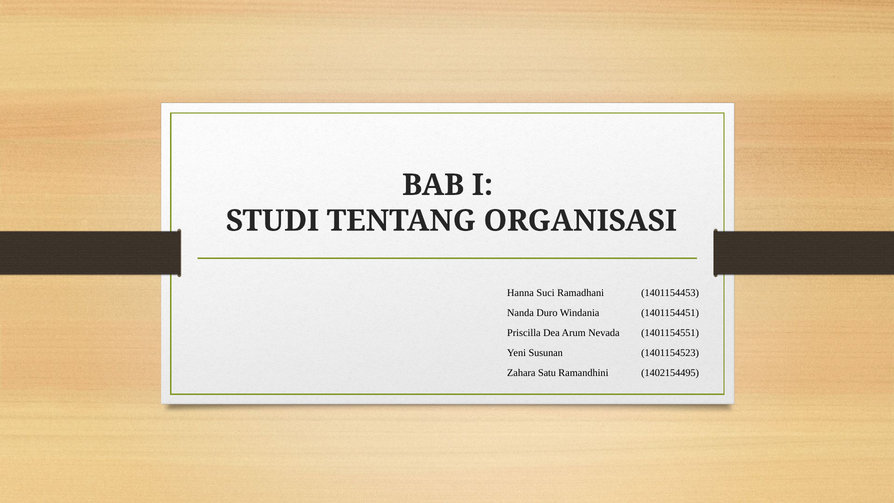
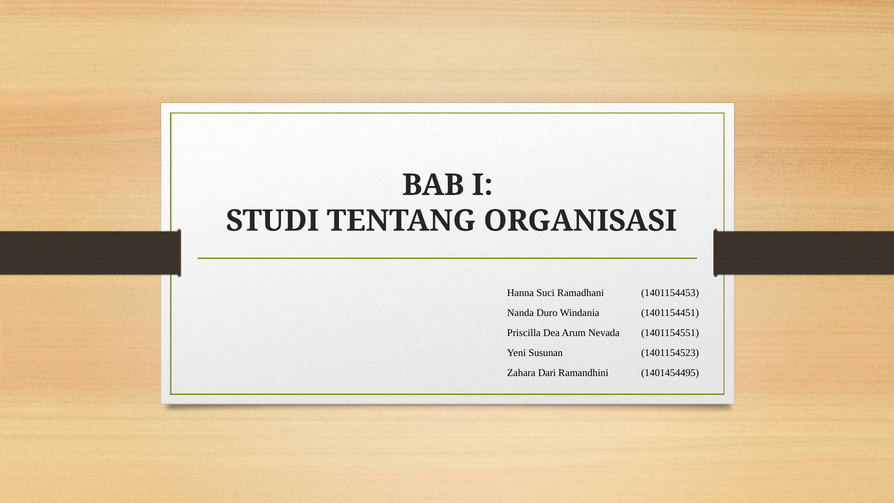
Satu: Satu -> Dari (547, 373)
1402154495: 1402154495 -> 1401454495 (670, 373)
